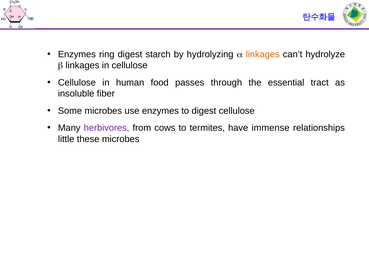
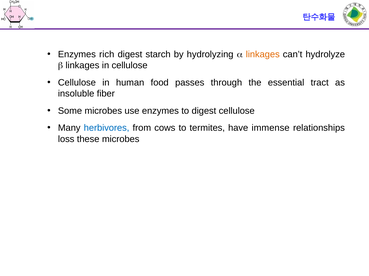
ring: ring -> rich (107, 55)
herbivores colour: purple -> blue (107, 128)
little: little -> loss (66, 139)
